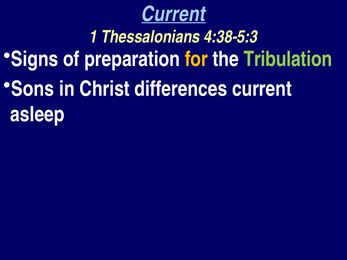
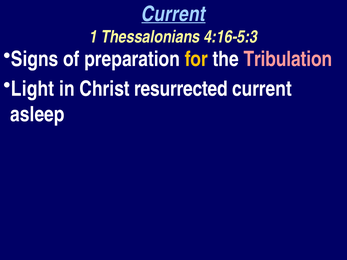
4:38-5:3: 4:38-5:3 -> 4:16-5:3 (231, 37)
Tribulation colour: light green -> pink (288, 59)
Sons: Sons -> Light (33, 89)
differences: differences -> resurrected (181, 89)
